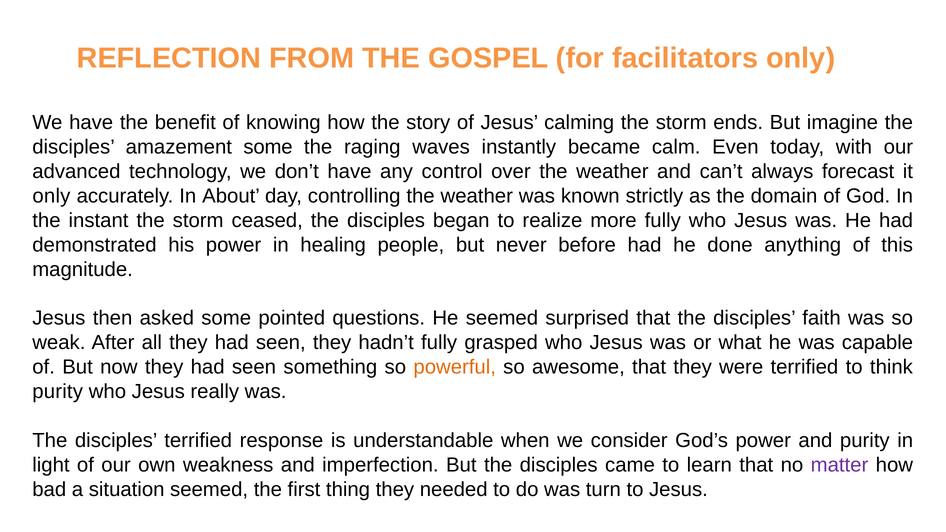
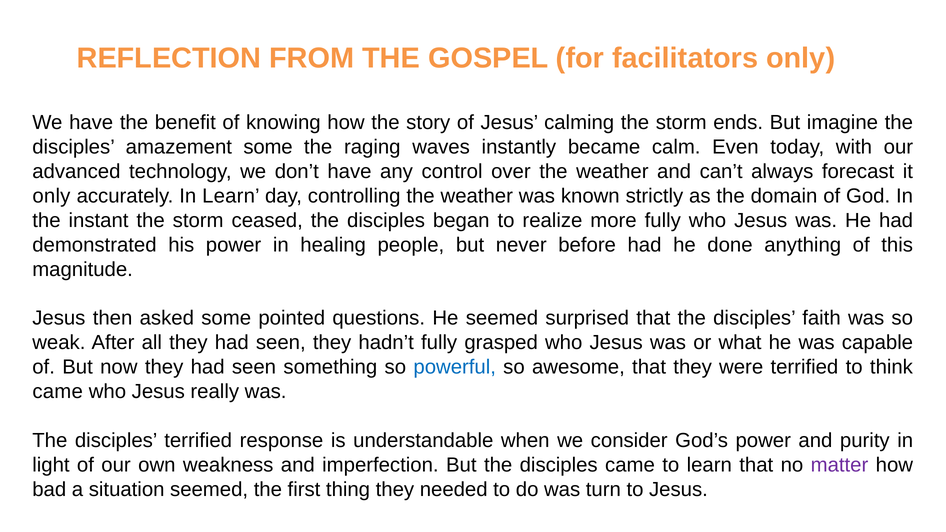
In About: About -> Learn (231, 196)
powerful colour: orange -> blue (455, 367)
purity: purity -> came (58, 392)
